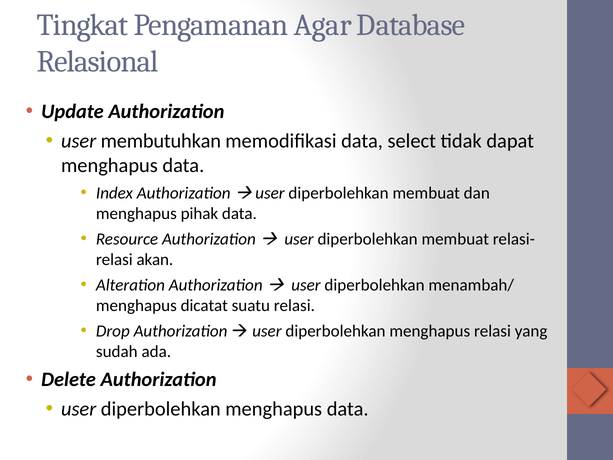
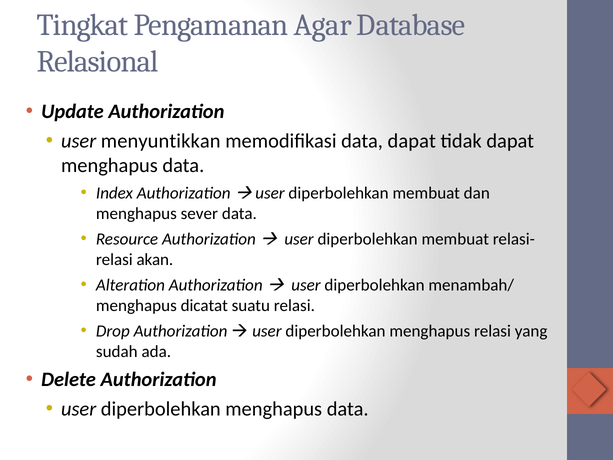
membutuhkan: membutuhkan -> menyuntikkan (161, 141)
data select: select -> dapat (412, 141)
pihak: pihak -> sever (199, 213)
